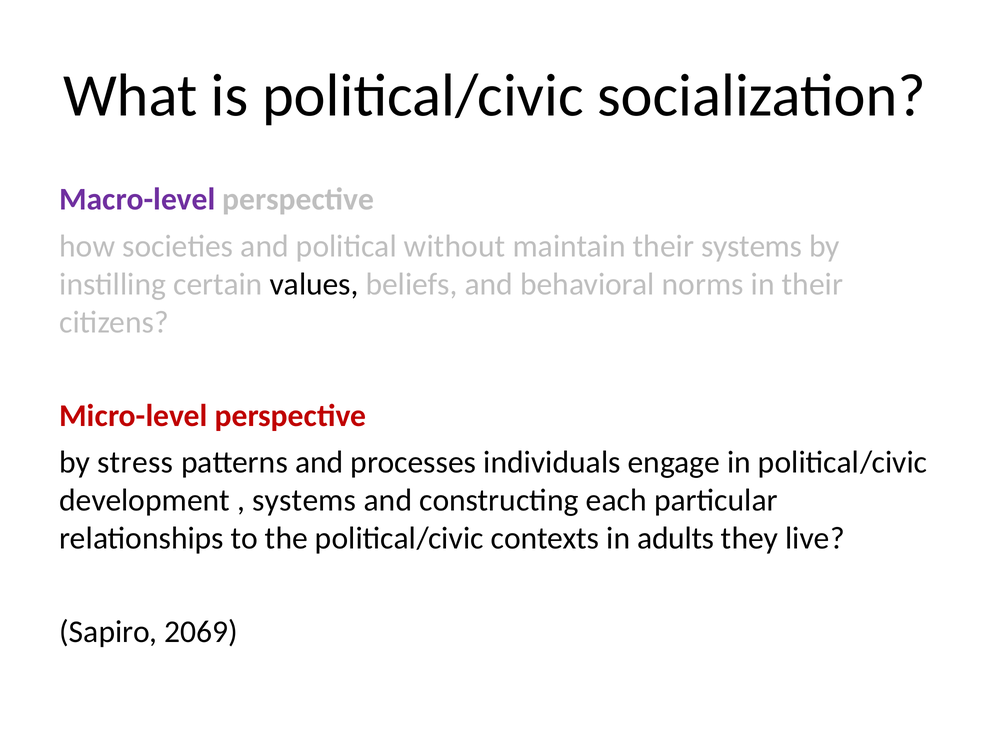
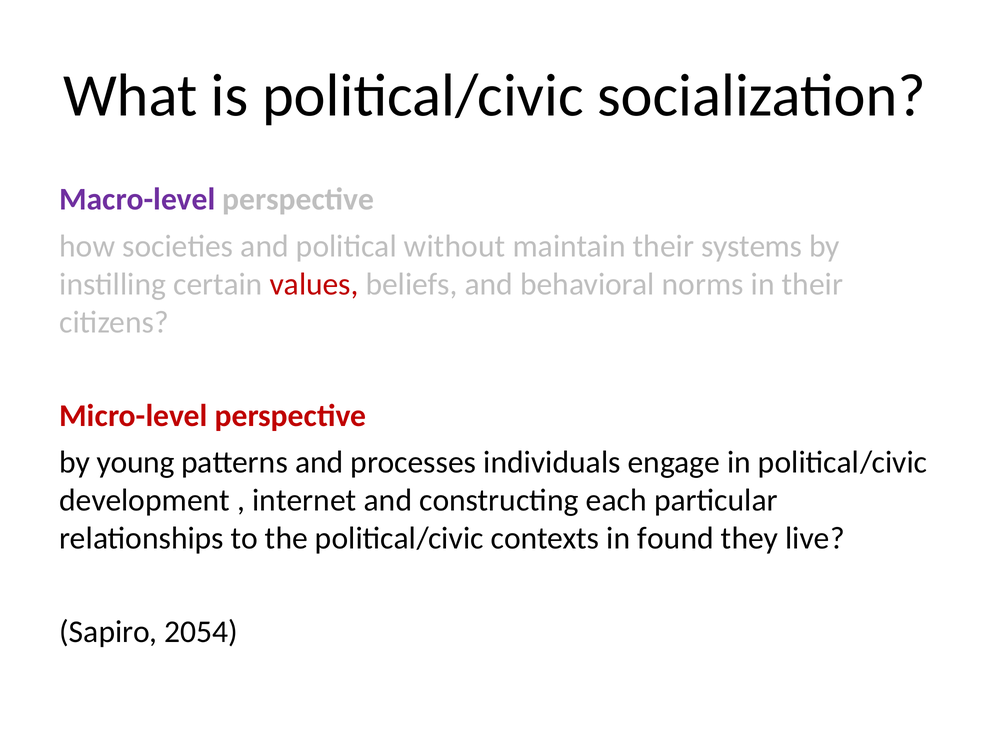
values colour: black -> red (314, 284)
stress: stress -> young (136, 462)
systems: systems -> internet (304, 500)
adults: adults -> found (676, 538)
2069: 2069 -> 2054 (201, 631)
